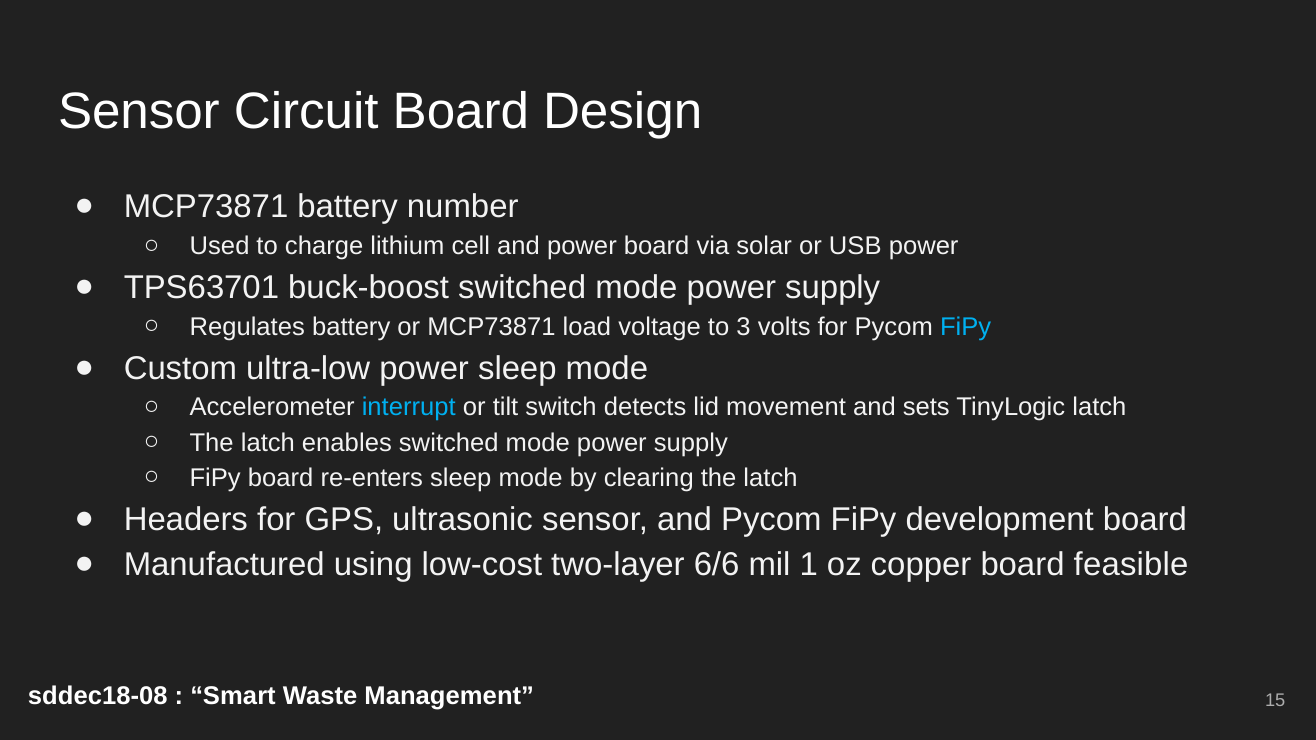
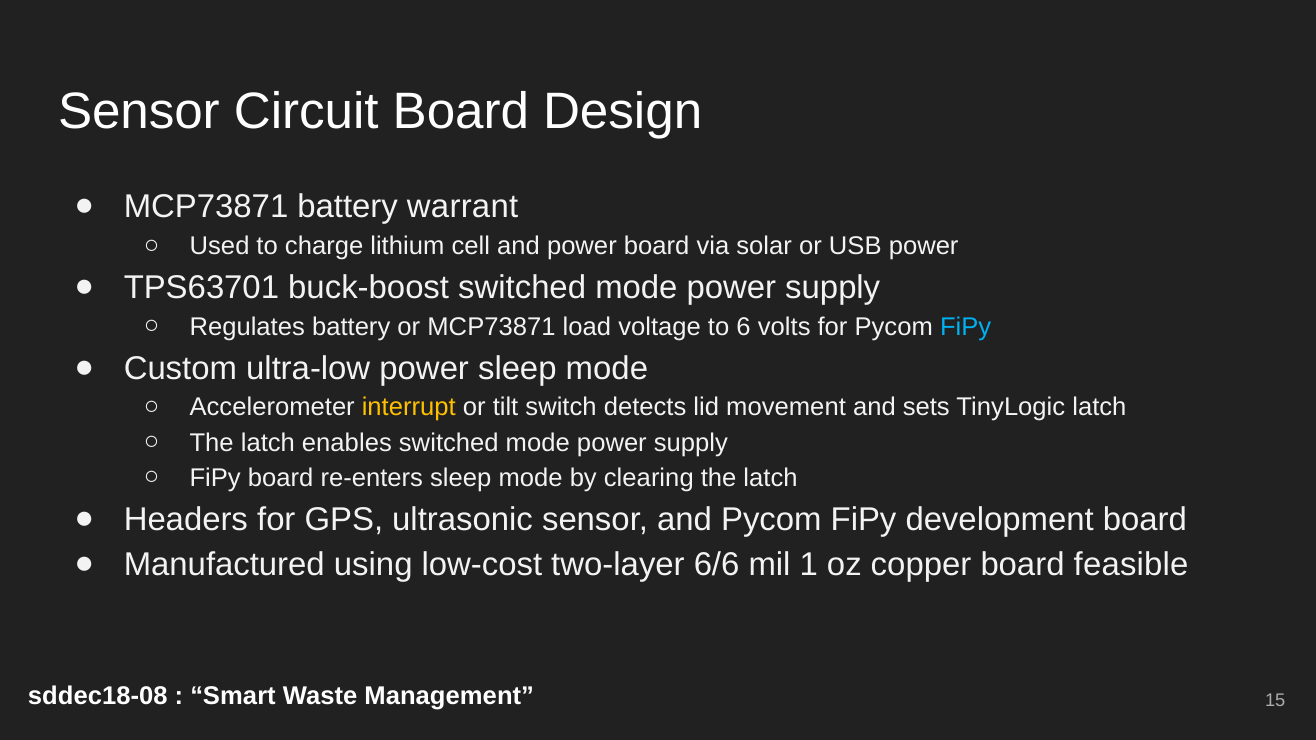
number: number -> warrant (463, 207)
3: 3 -> 6 (744, 327)
interrupt colour: light blue -> yellow (409, 407)
